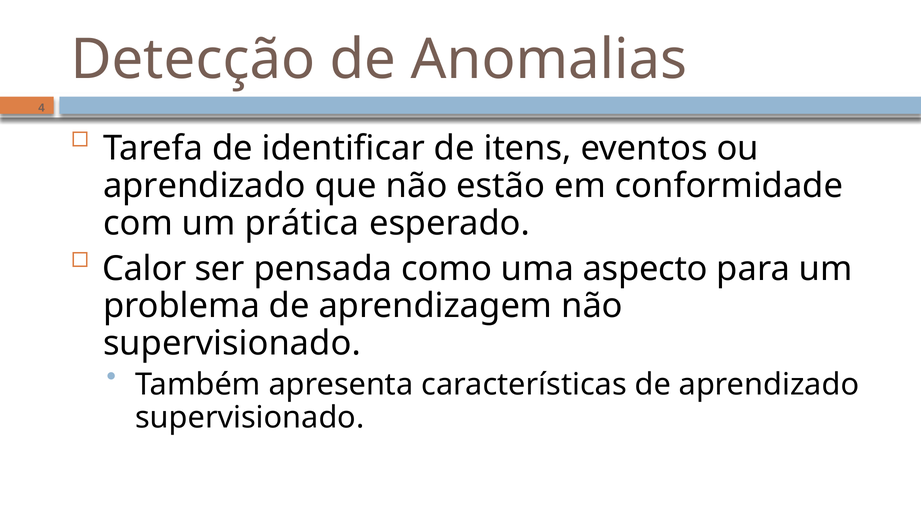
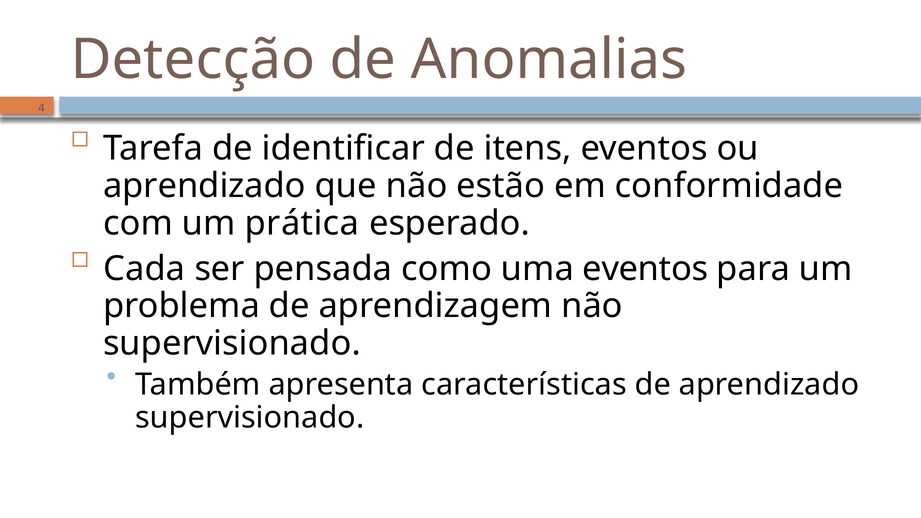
Calor: Calor -> Cada (144, 269)
uma aspecto: aspecto -> eventos (645, 269)
